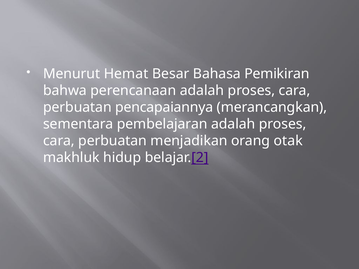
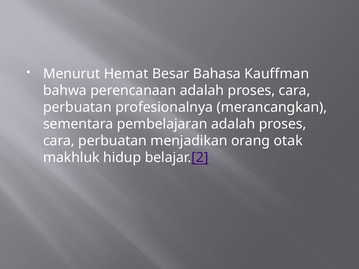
Pemikiran: Pemikiran -> Kauffman (277, 74)
pencapaiannya: pencapaiannya -> profesionalnya (164, 107)
